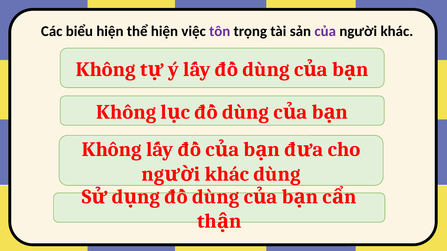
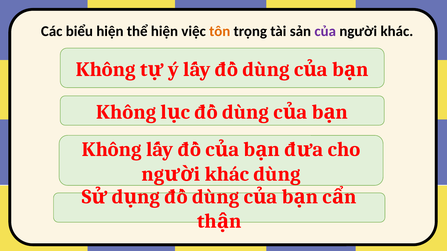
tôn colour: purple -> orange (220, 31)
